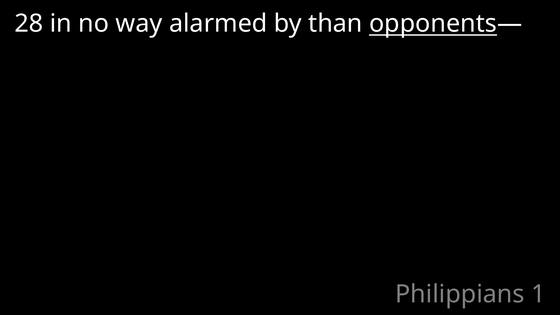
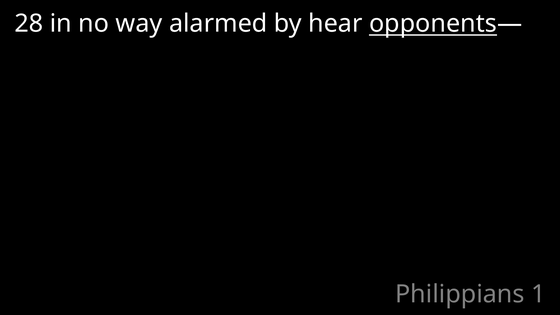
than: than -> hear (335, 23)
